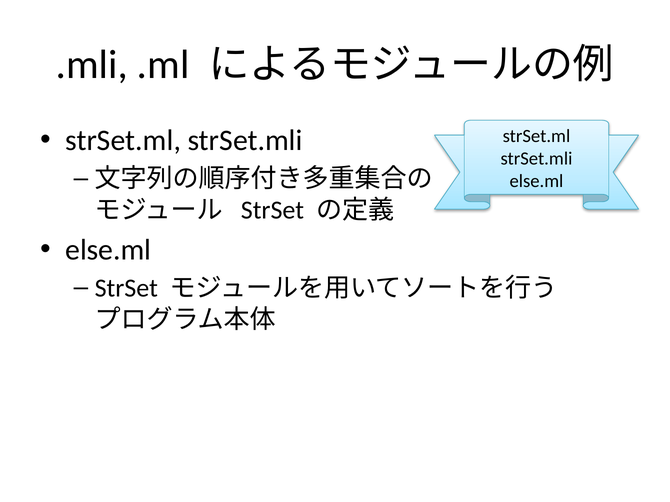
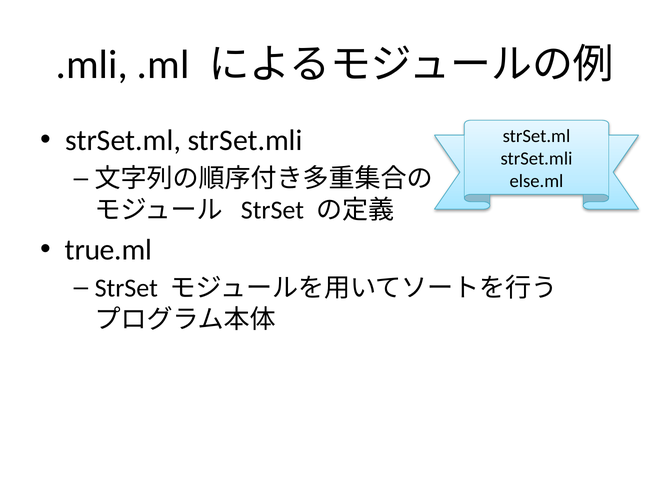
else.ml: else.ml -> true.ml (108, 250)
